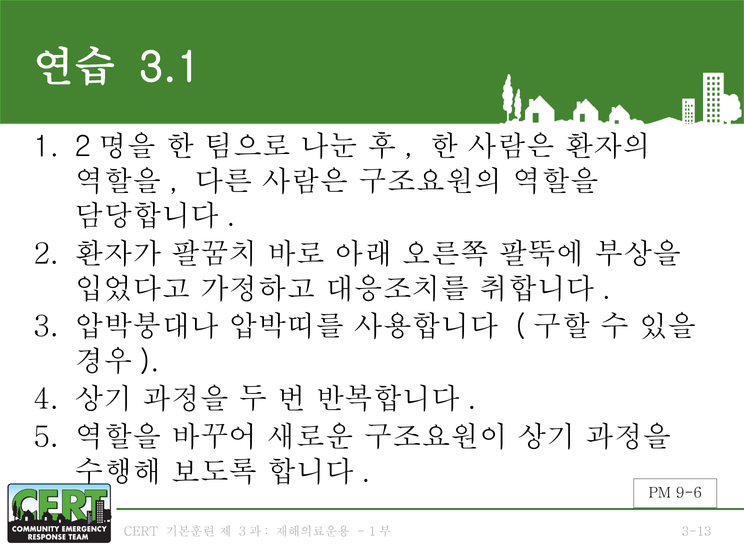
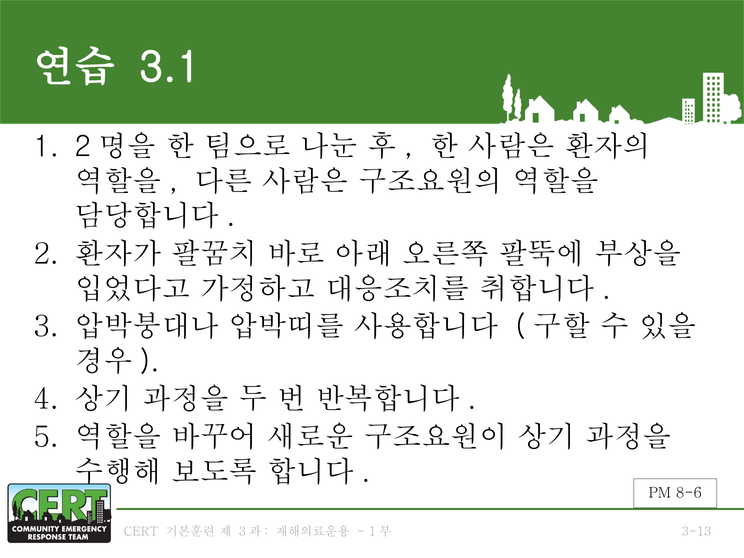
9-6: 9-6 -> 8-6 (689, 493)
